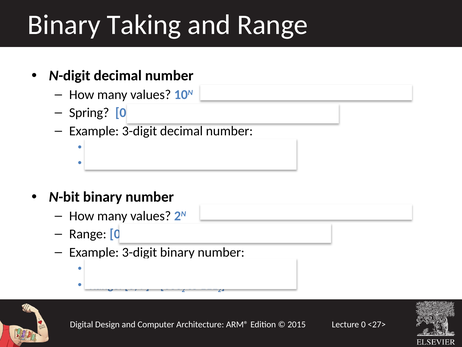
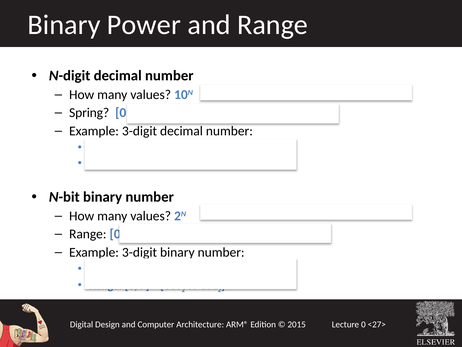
Taking: Taking -> Power (144, 25)
